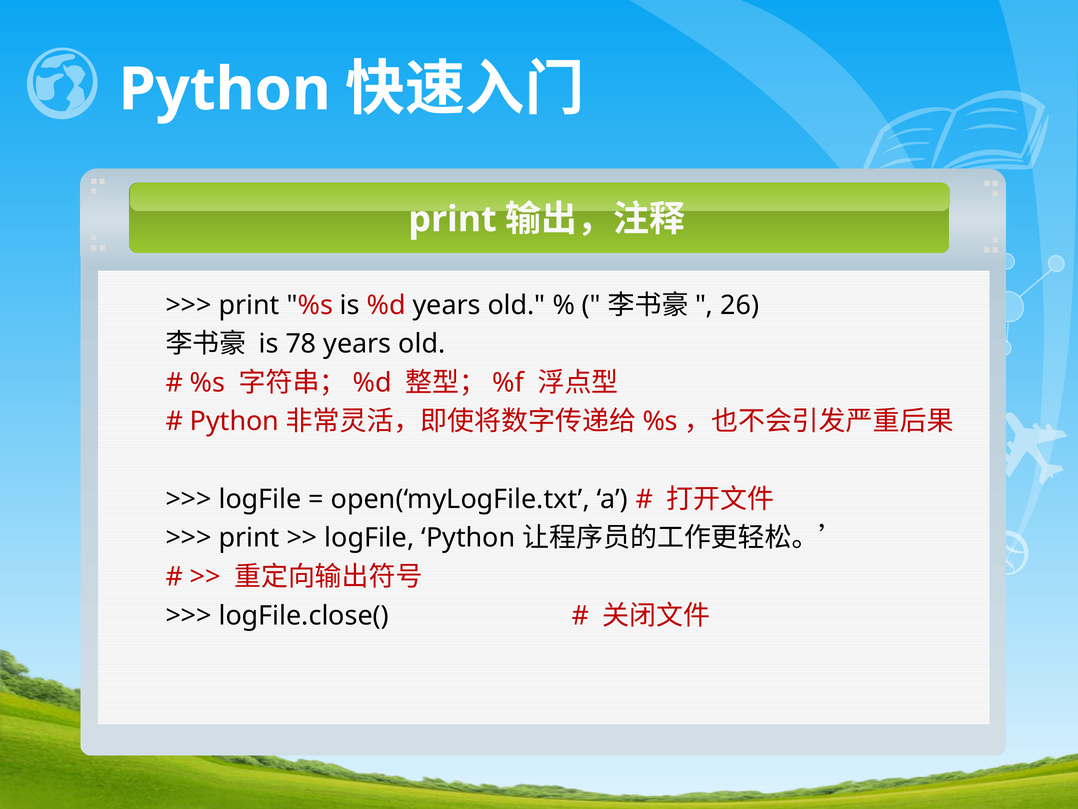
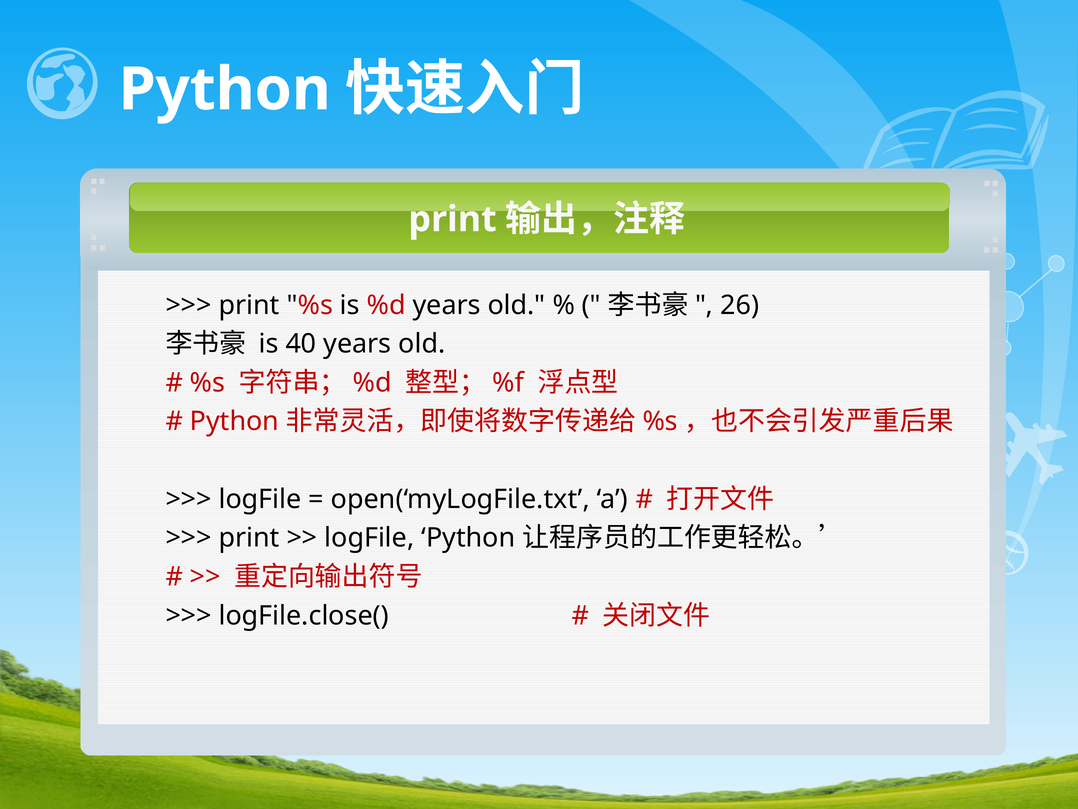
78: 78 -> 40 (301, 344)
